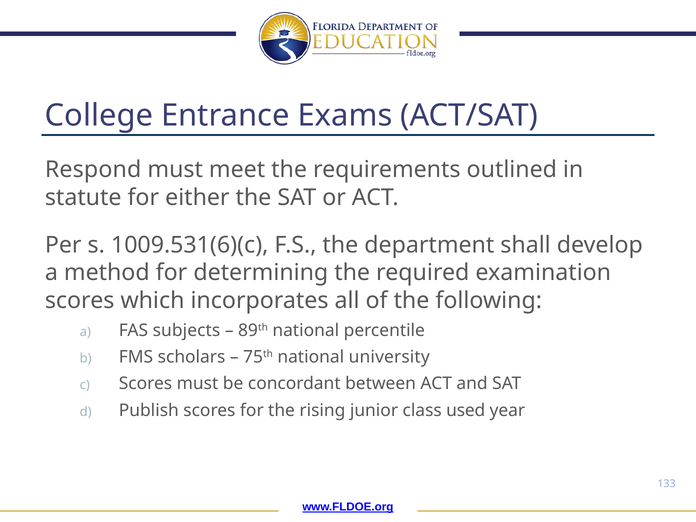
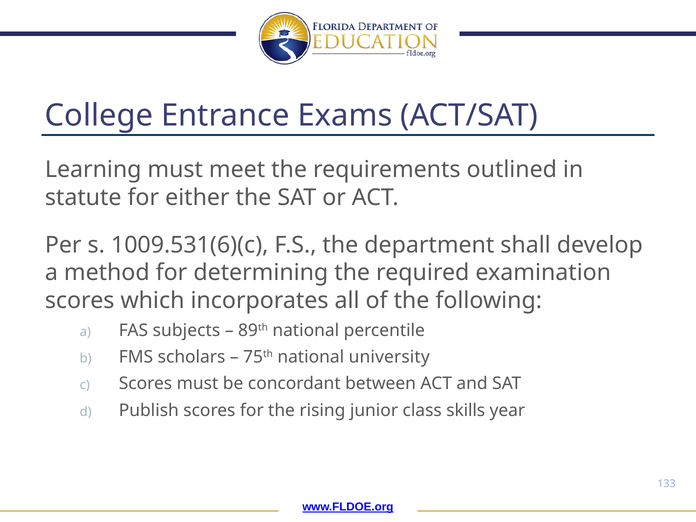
Respond: Respond -> Learning (93, 170)
used: used -> skills (466, 410)
